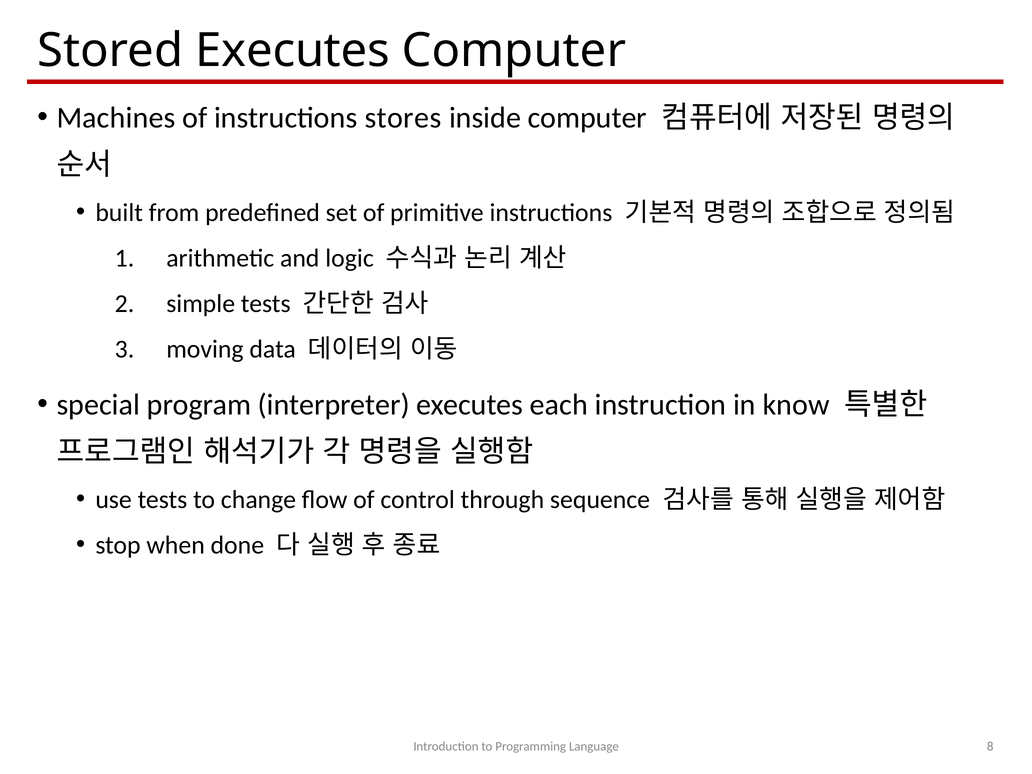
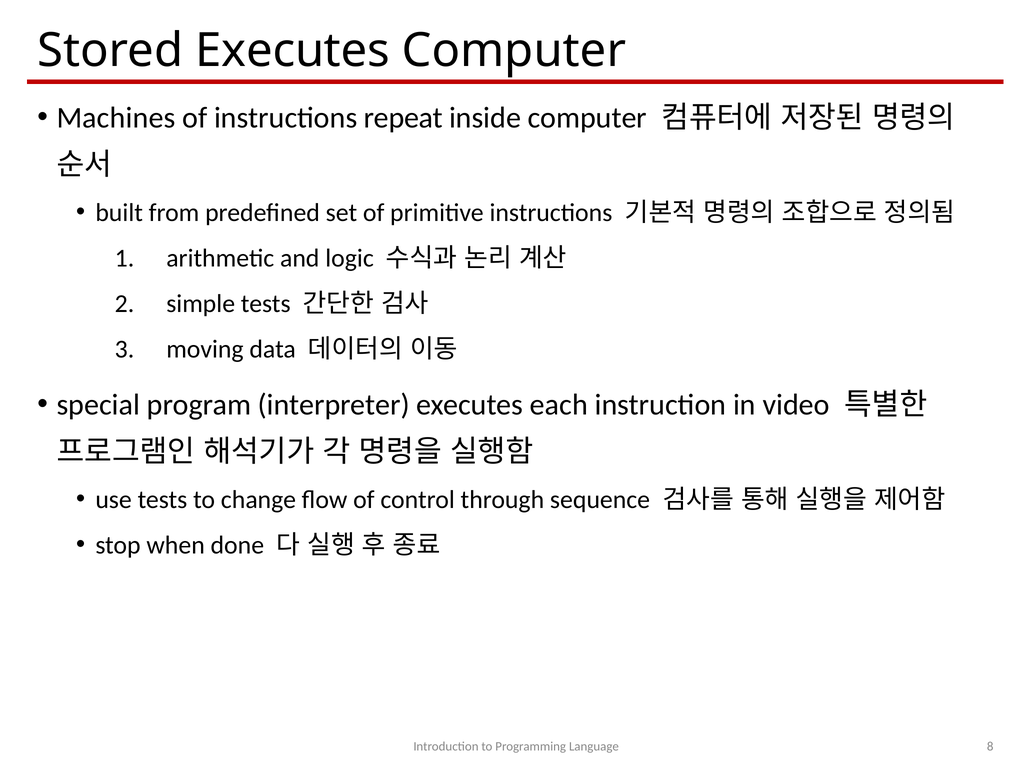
stores: stores -> repeat (403, 118)
know: know -> video (796, 405)
